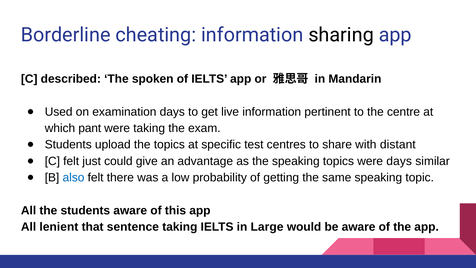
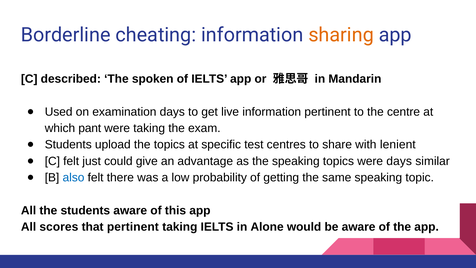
sharing colour: black -> orange (341, 35)
distant: distant -> lenient (398, 145)
lenient: lenient -> scores (59, 227)
that sentence: sentence -> pertinent (133, 227)
Large: Large -> Alone (267, 227)
